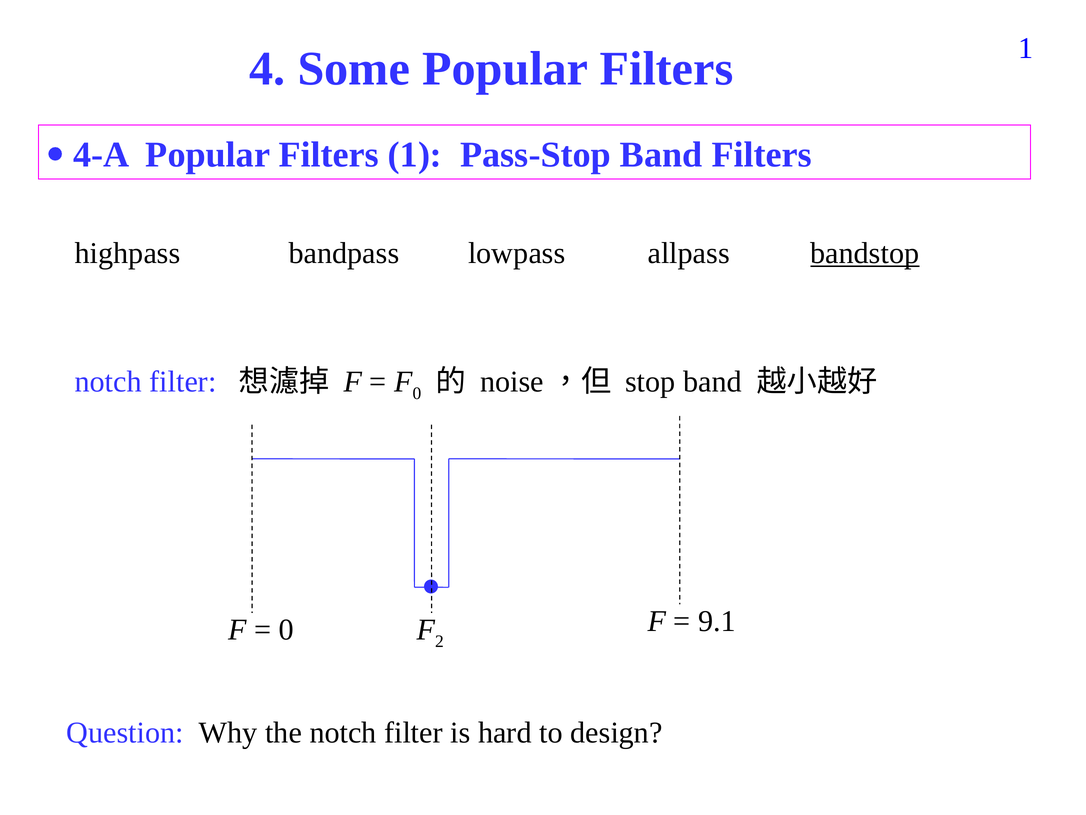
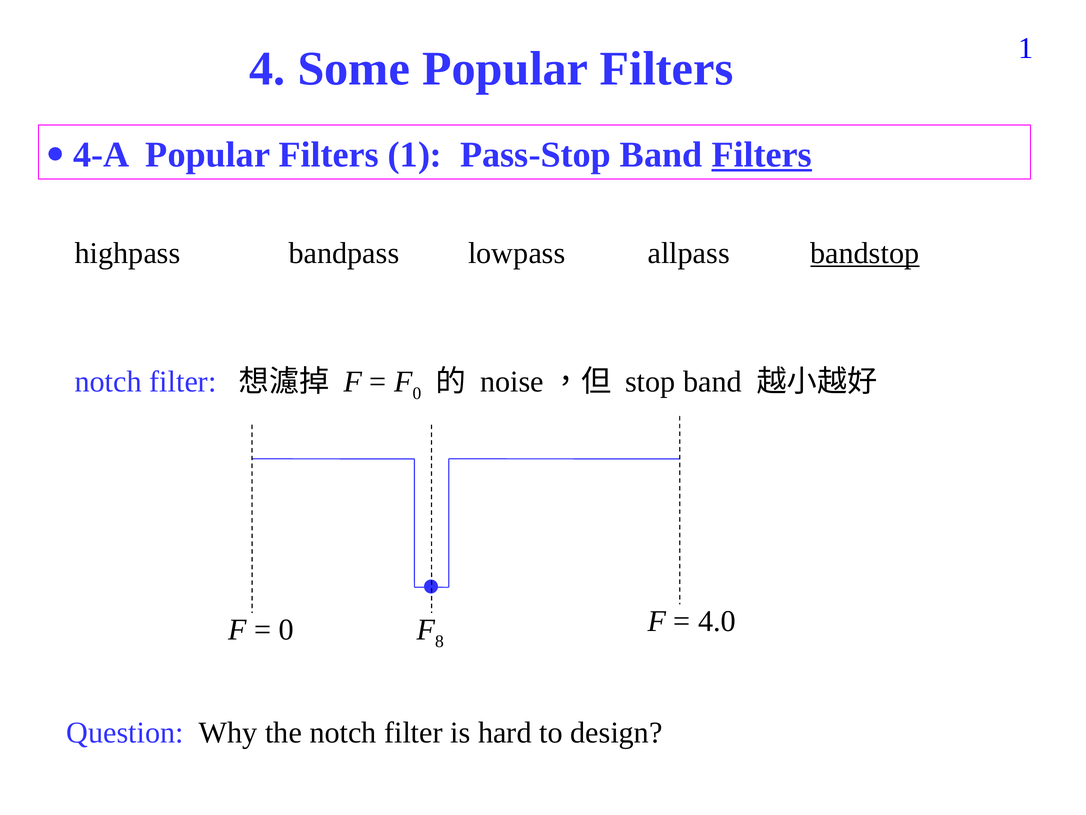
Filters underline: none -> present (762, 155)
2: 2 -> 8 (439, 641)
9.1: 9.1 -> 4.0 (717, 621)
